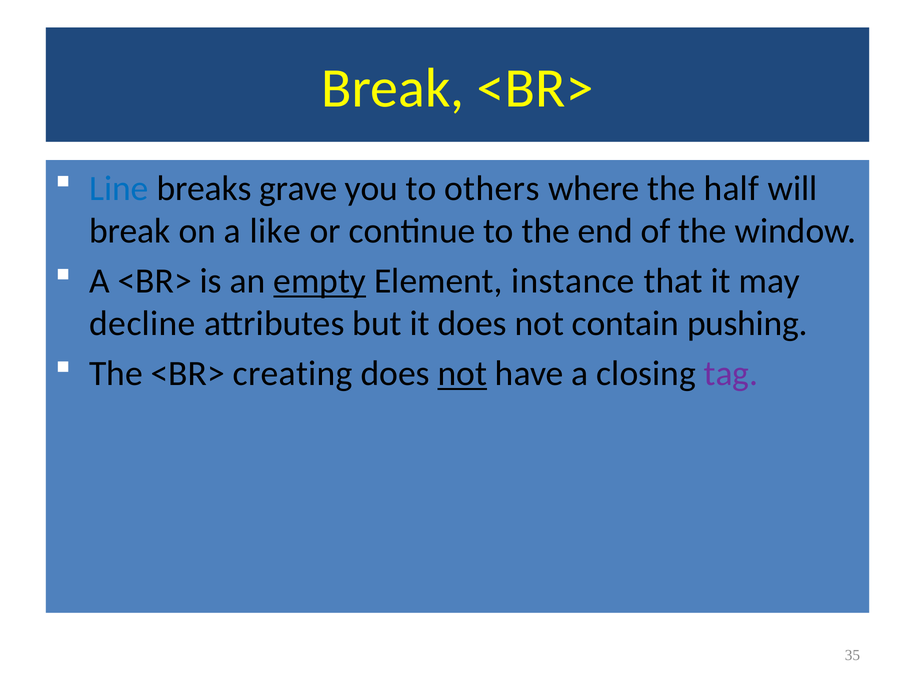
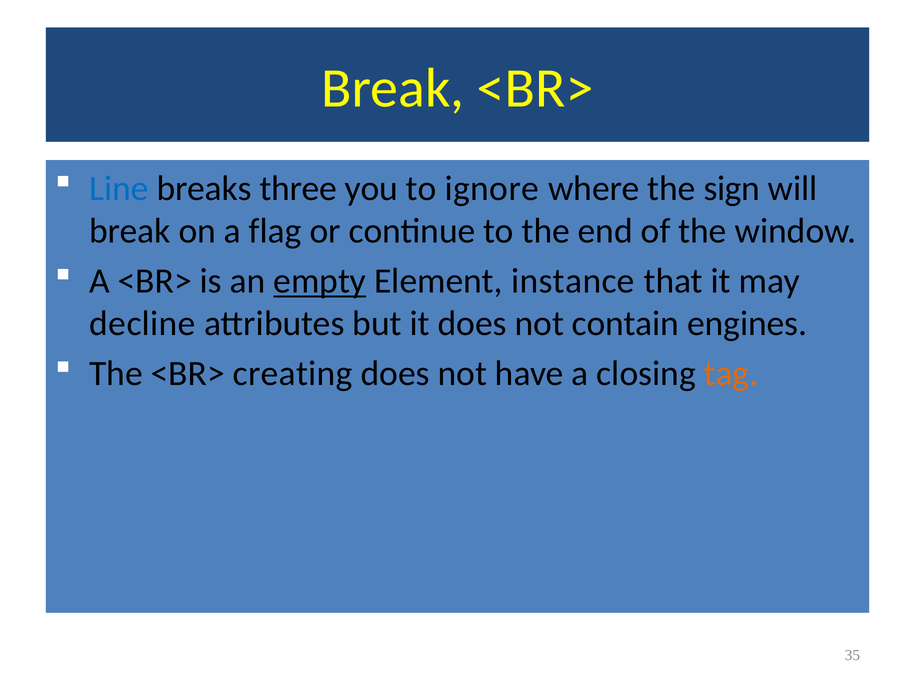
grave: grave -> three (298, 189)
others: others -> ignore (492, 189)
half: half -> sign (732, 189)
like: like -> flag (275, 231)
pushing: pushing -> engines (747, 324)
not underline: present -> none (462, 374)
tag colour: purple -> orange (731, 374)
